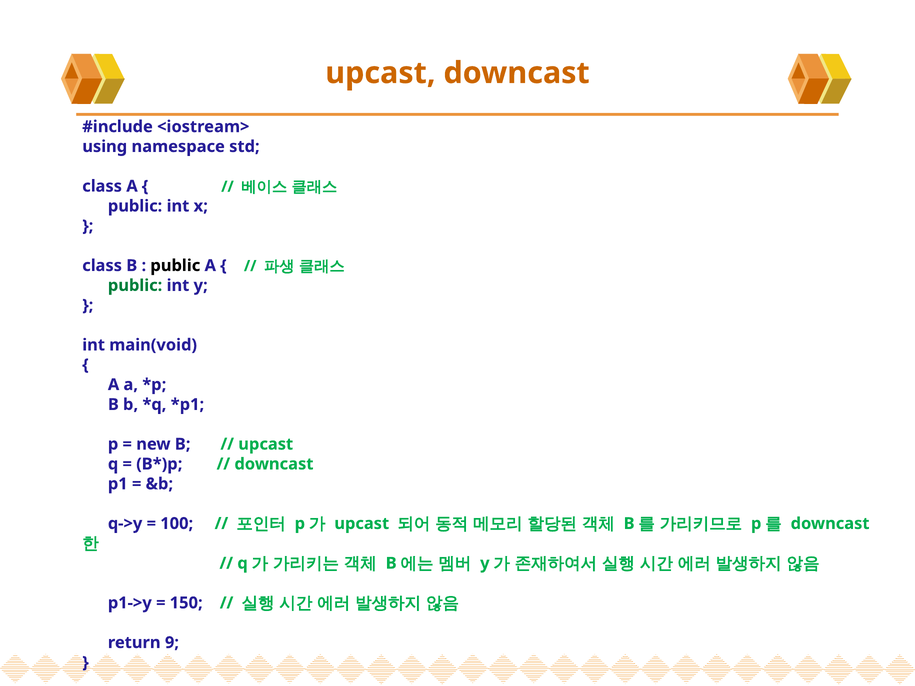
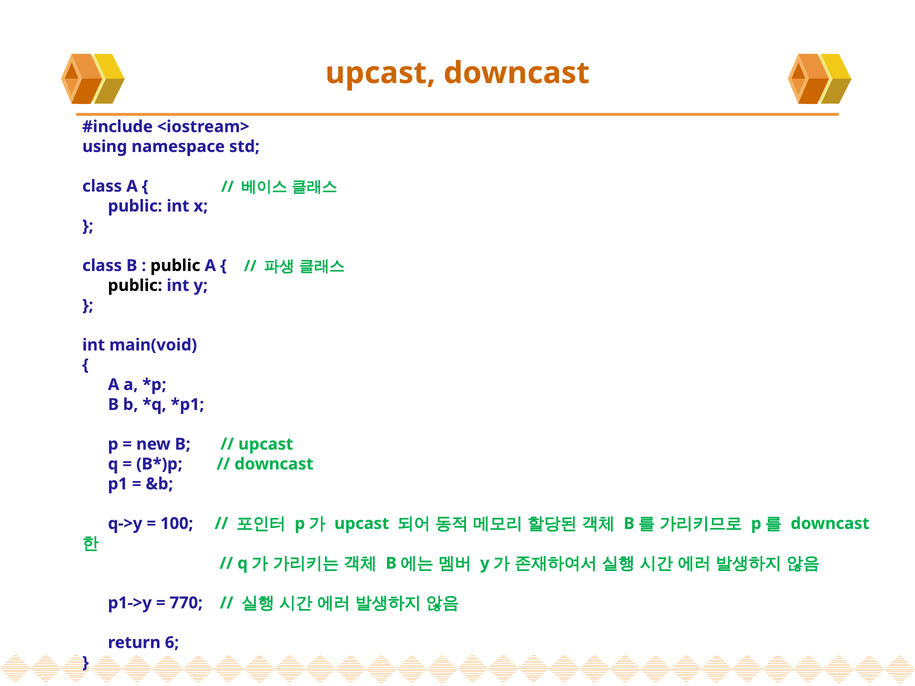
public colour: green -> black (135, 286)
150: 150 -> 770 (186, 603)
9: 9 -> 6 (172, 643)
